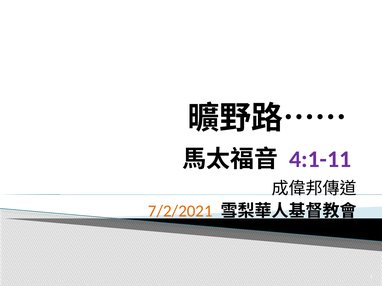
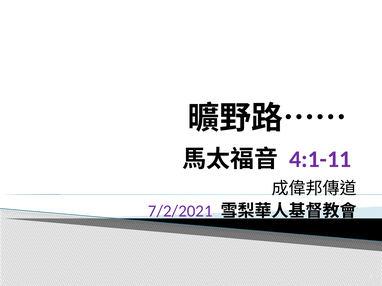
7/2/2021 colour: orange -> purple (180, 211)
